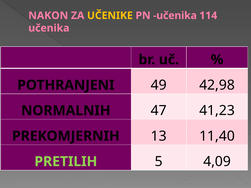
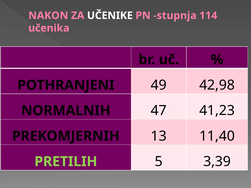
UČENIKE colour: yellow -> white (110, 16)
PN učenika: učenika -> stupnja (175, 16)
4,09: 4,09 -> 3,39 (217, 162)
